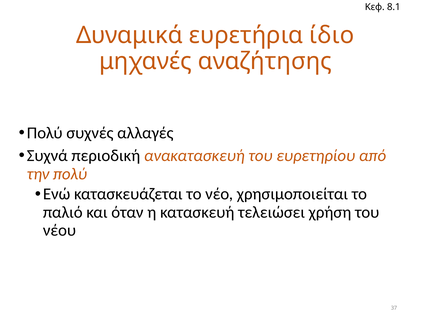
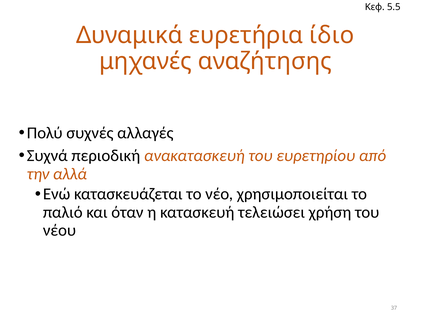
8.1: 8.1 -> 5.5 (394, 7)
την πολύ: πολύ -> αλλά (70, 174)
